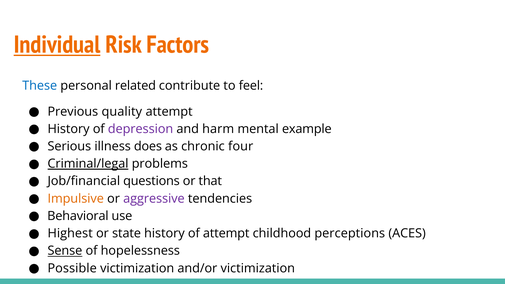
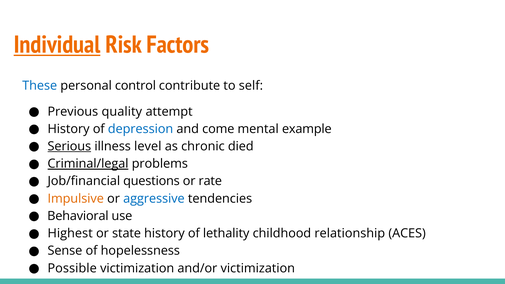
related: related -> control (135, 86)
feel: feel -> self (251, 86)
depression colour: purple -> blue (141, 129)
harm: harm -> come (218, 129)
Serious underline: none -> present (69, 146)
does: does -> level (148, 146)
four: four -> died (241, 146)
that: that -> rate (210, 181)
aggressive colour: purple -> blue (154, 199)
of attempt: attempt -> lethality (226, 233)
perceptions: perceptions -> relationship (350, 233)
Sense underline: present -> none (65, 251)
